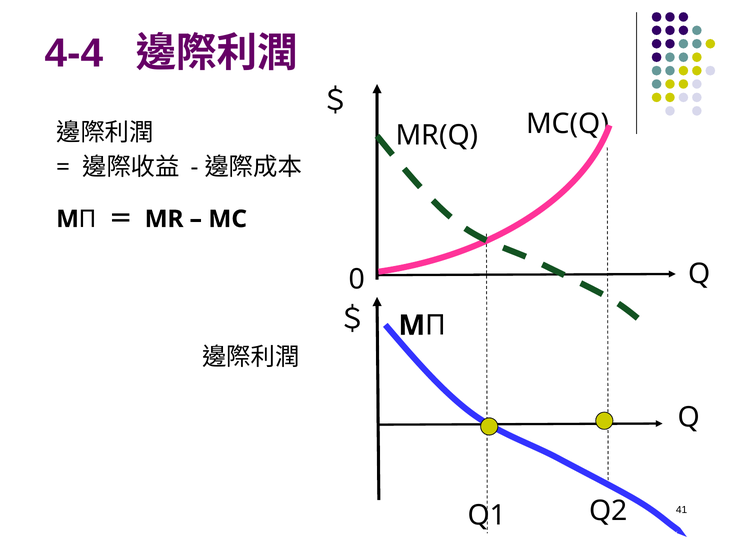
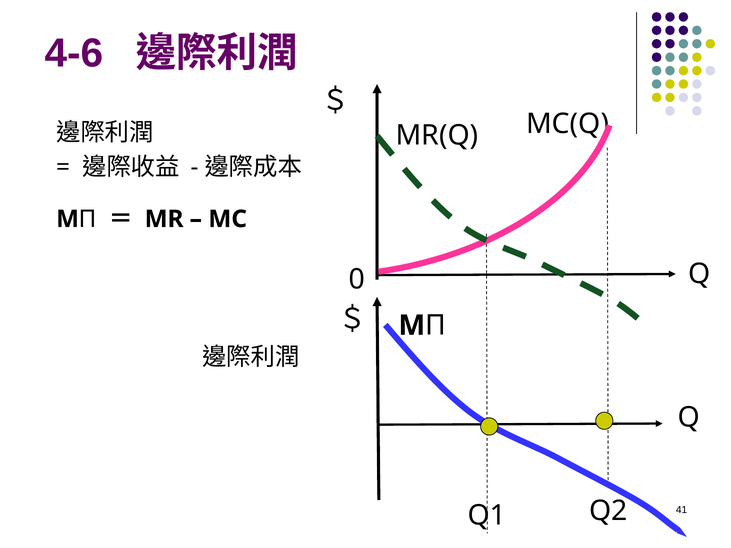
4-4: 4-4 -> 4-6 (74, 53)
